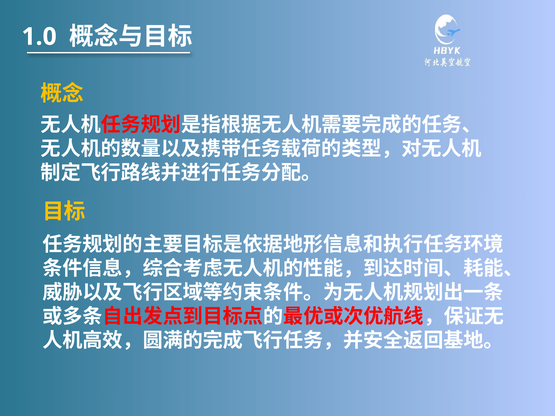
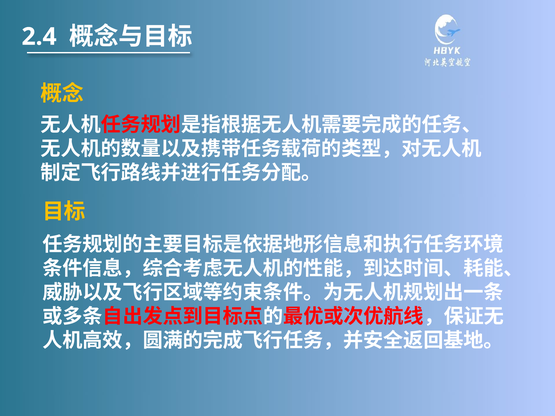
1.0: 1.0 -> 2.4 (39, 37)
